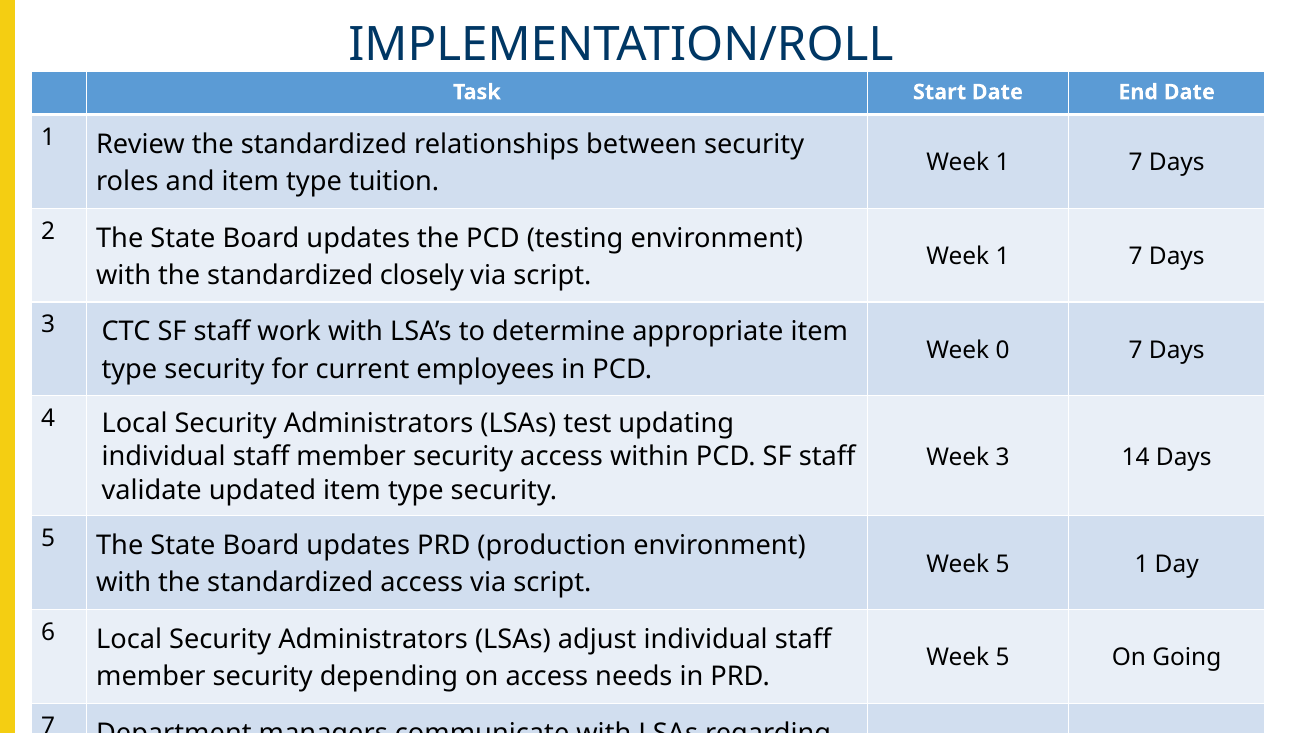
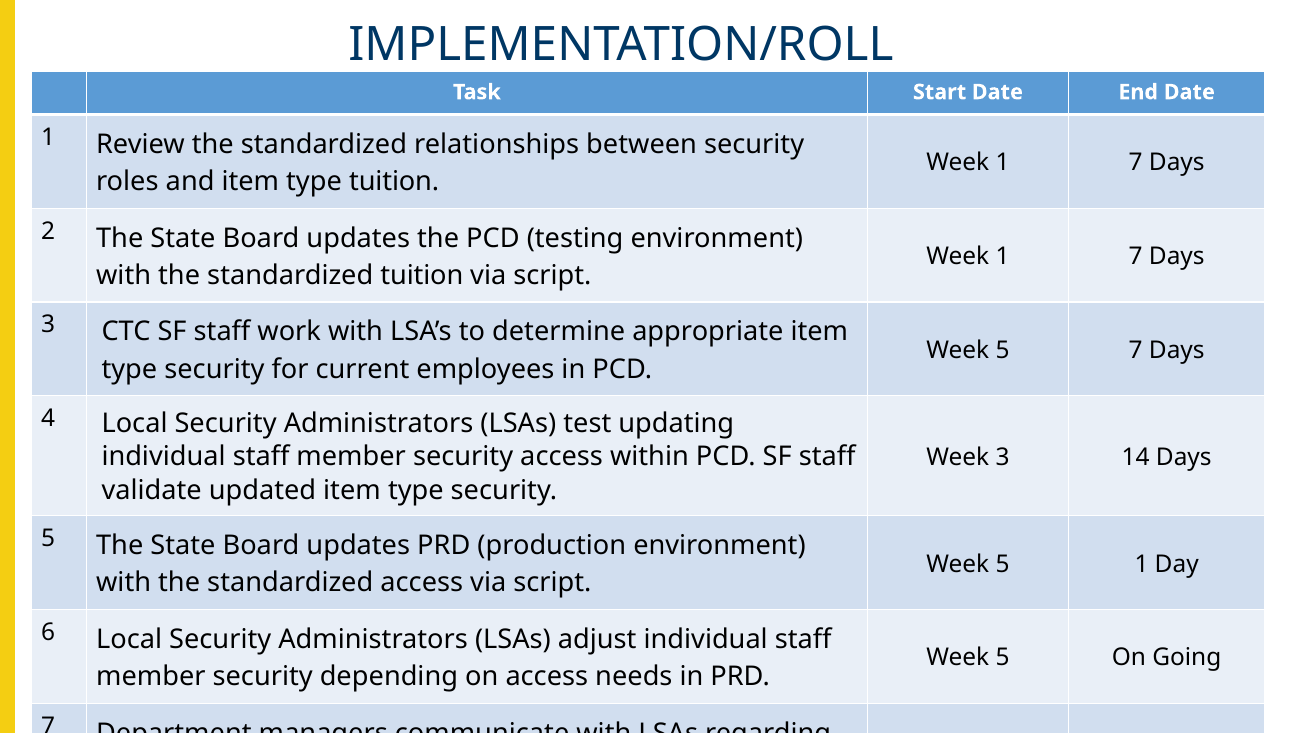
standardized closely: closely -> tuition (422, 275)
0: 0 -> 5 (1003, 350)
